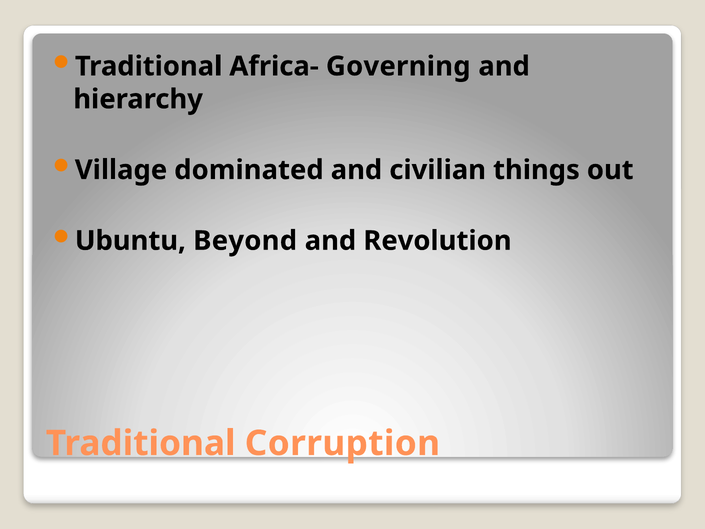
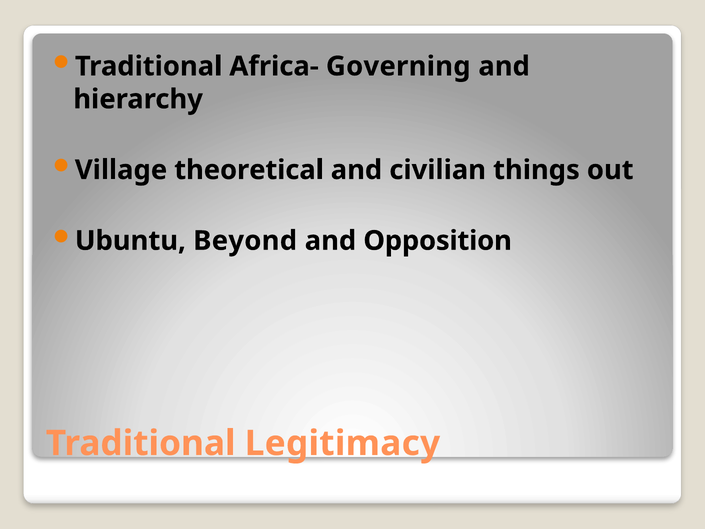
dominated: dominated -> theoretical (249, 170)
Revolution: Revolution -> Opposition (438, 241)
Corruption: Corruption -> Legitimacy (342, 443)
